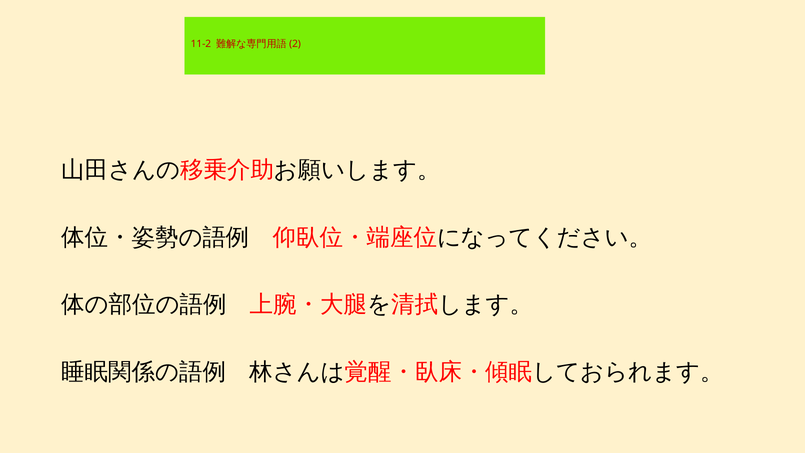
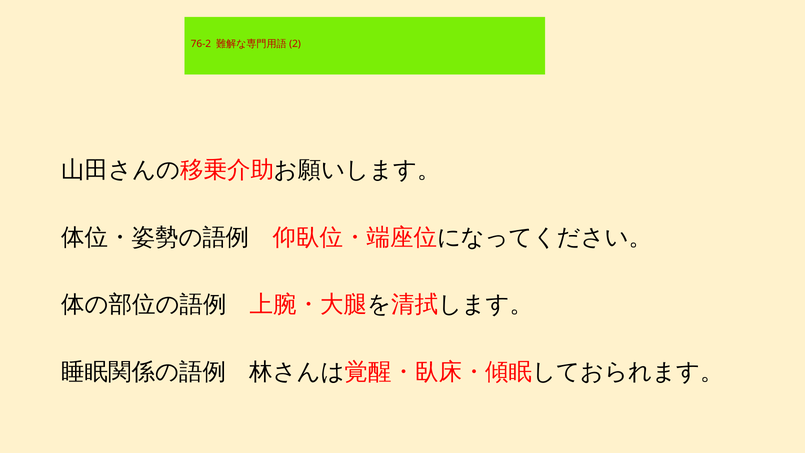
11-2: 11-2 -> 76-2 (201, 44)
